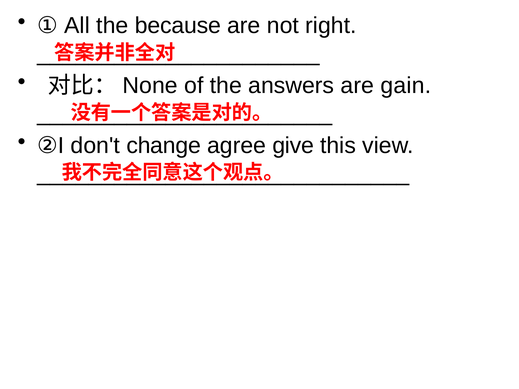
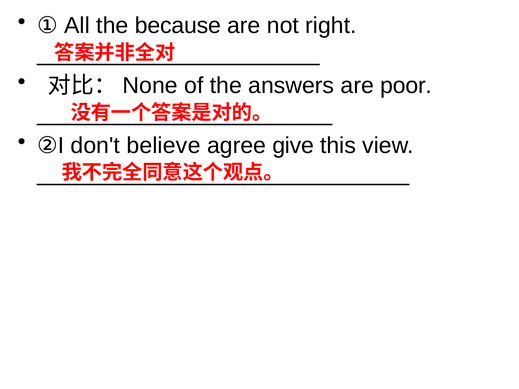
gain: gain -> poor (406, 86)
change: change -> believe (163, 146)
